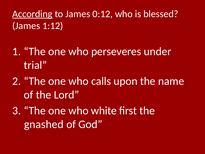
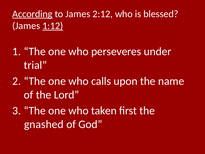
0:12: 0:12 -> 2:12 (103, 14)
1:12 underline: none -> present (53, 26)
white: white -> taken (104, 111)
